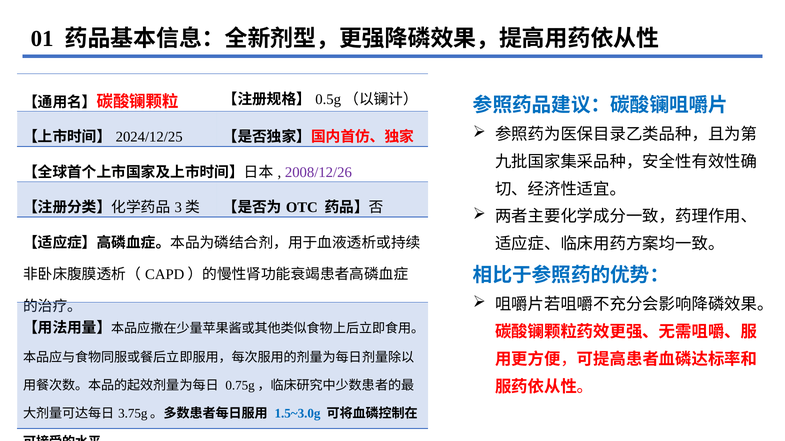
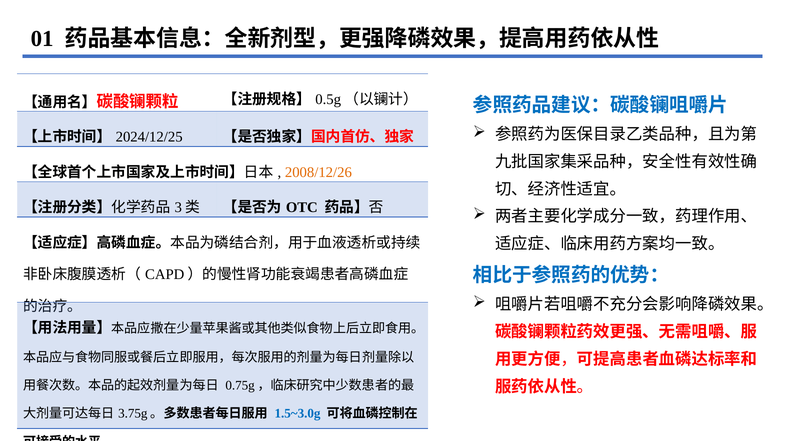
2008/12/26 colour: purple -> orange (318, 172)
